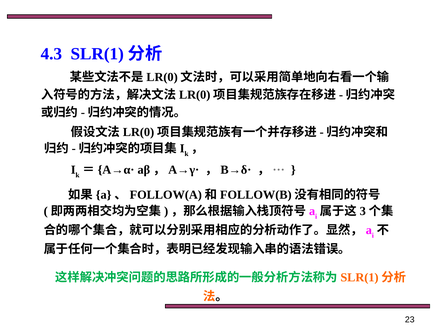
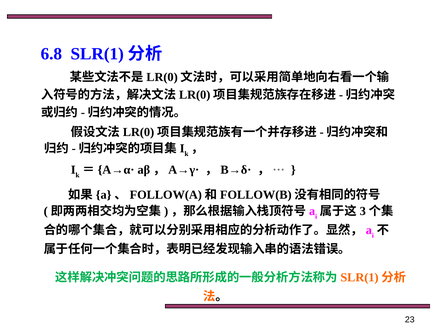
4.3: 4.3 -> 6.8 (51, 54)
